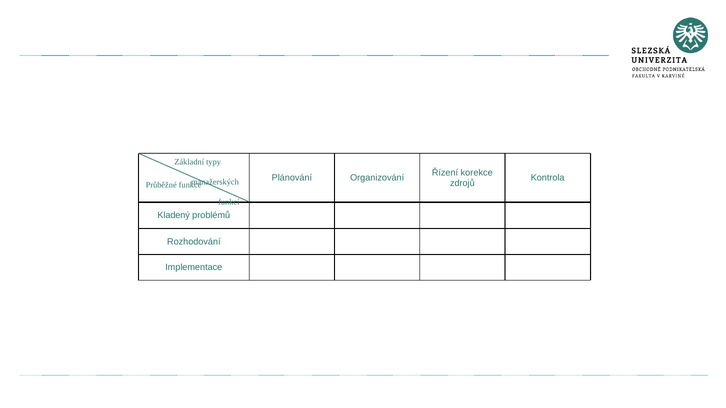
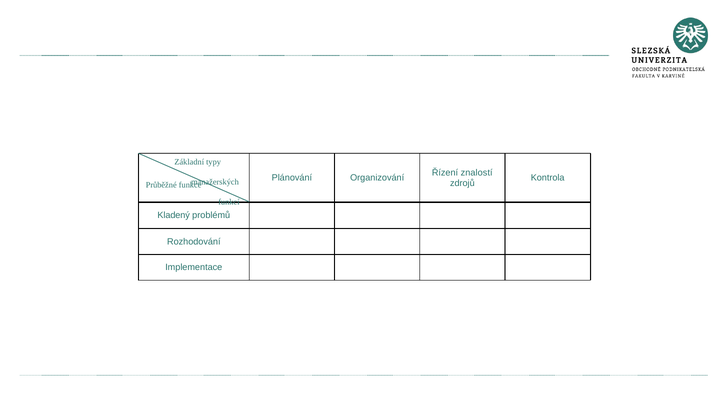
korekce: korekce -> znalostí (477, 173)
